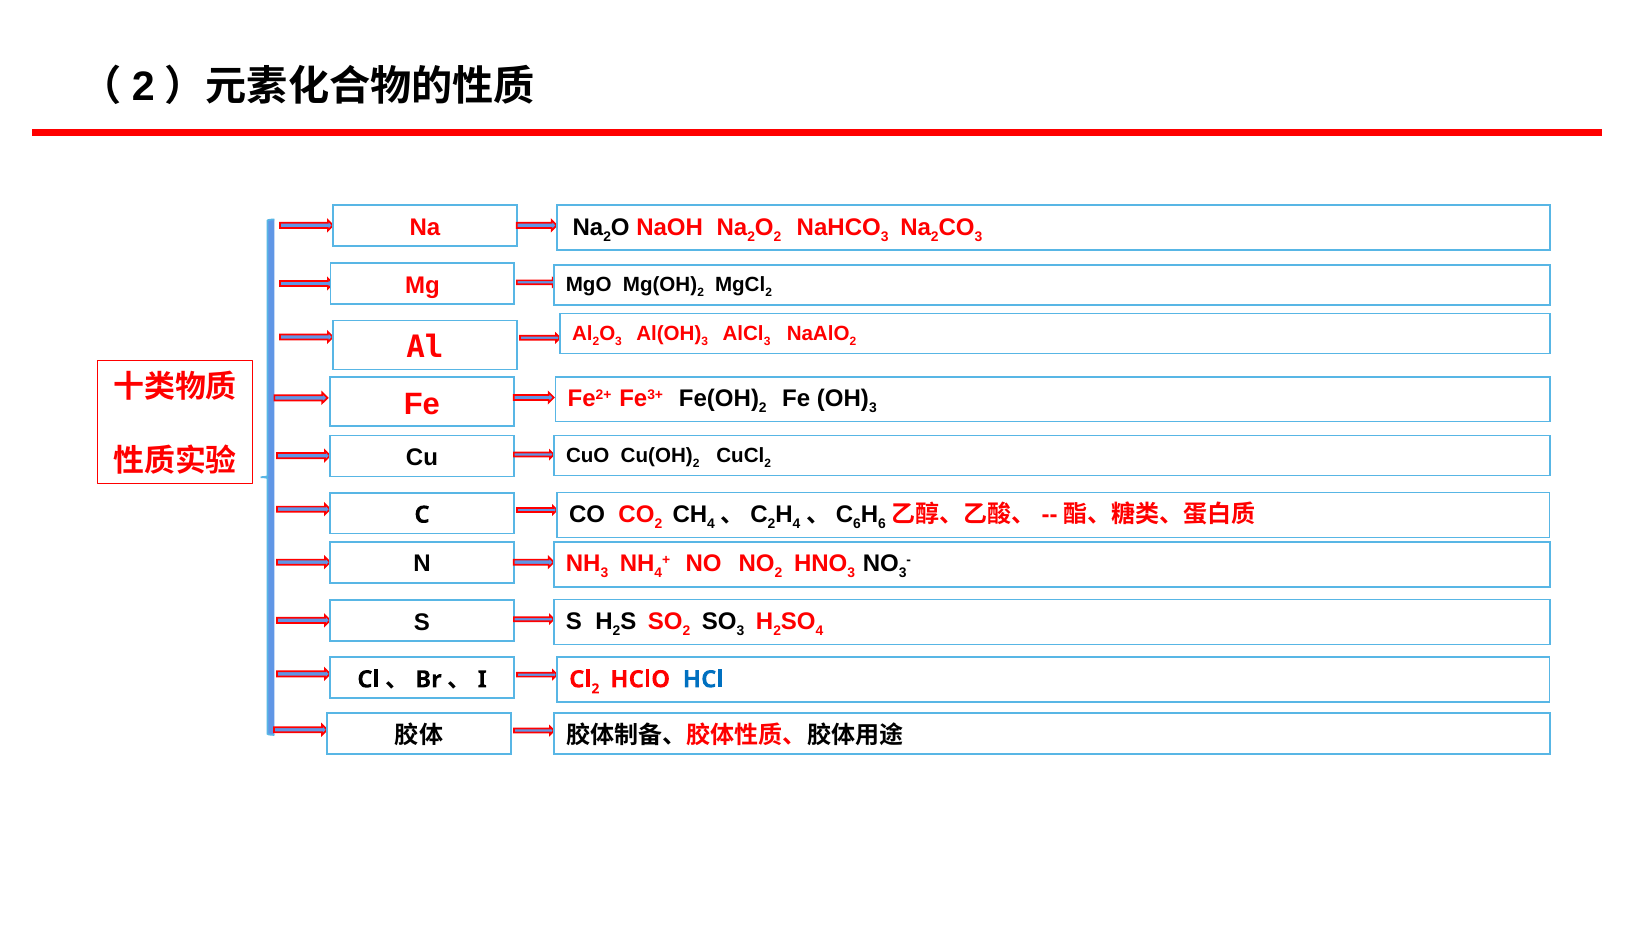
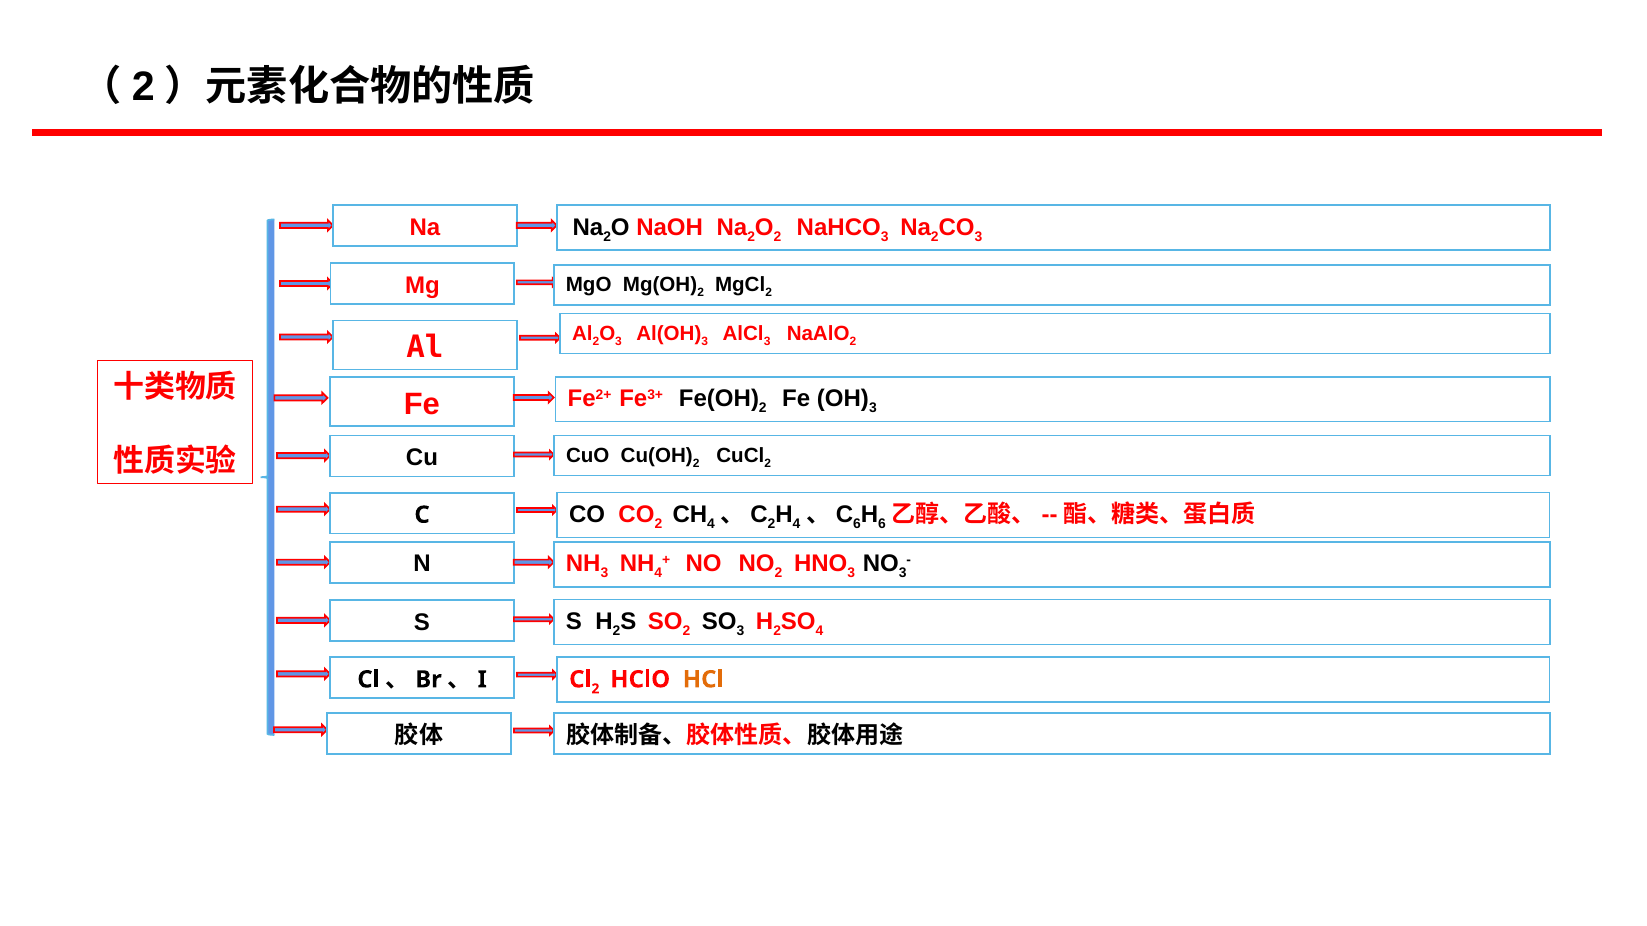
HCl colour: blue -> orange (703, 680)
